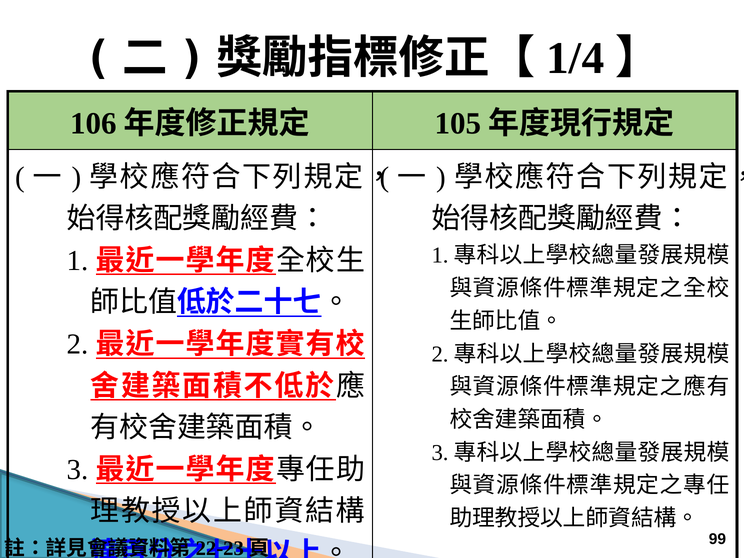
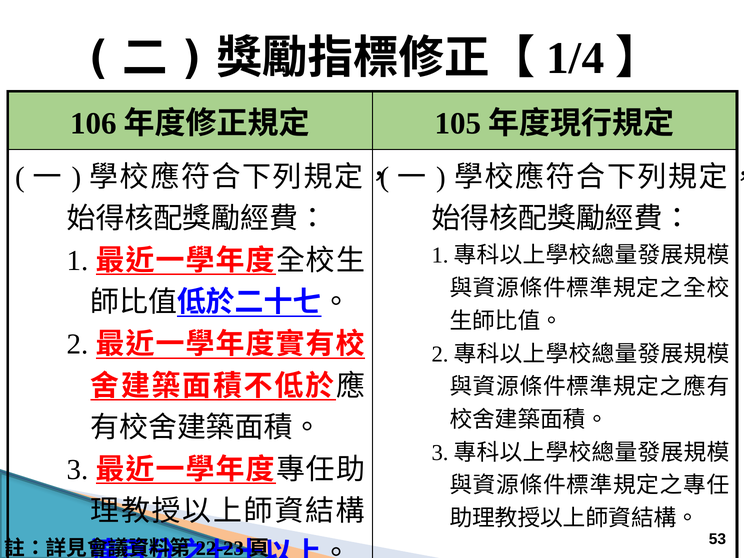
99: 99 -> 53 (717, 539)
